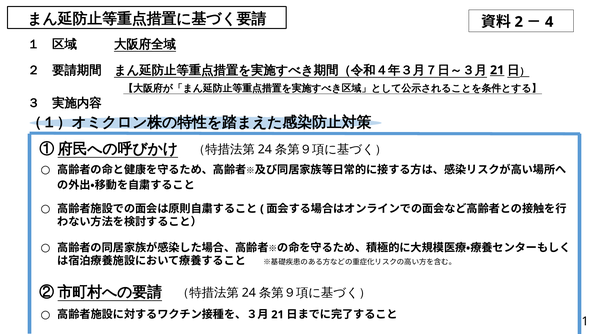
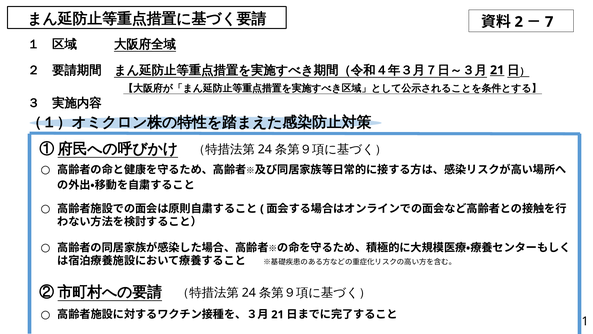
4: 4 -> 7 (549, 22)
